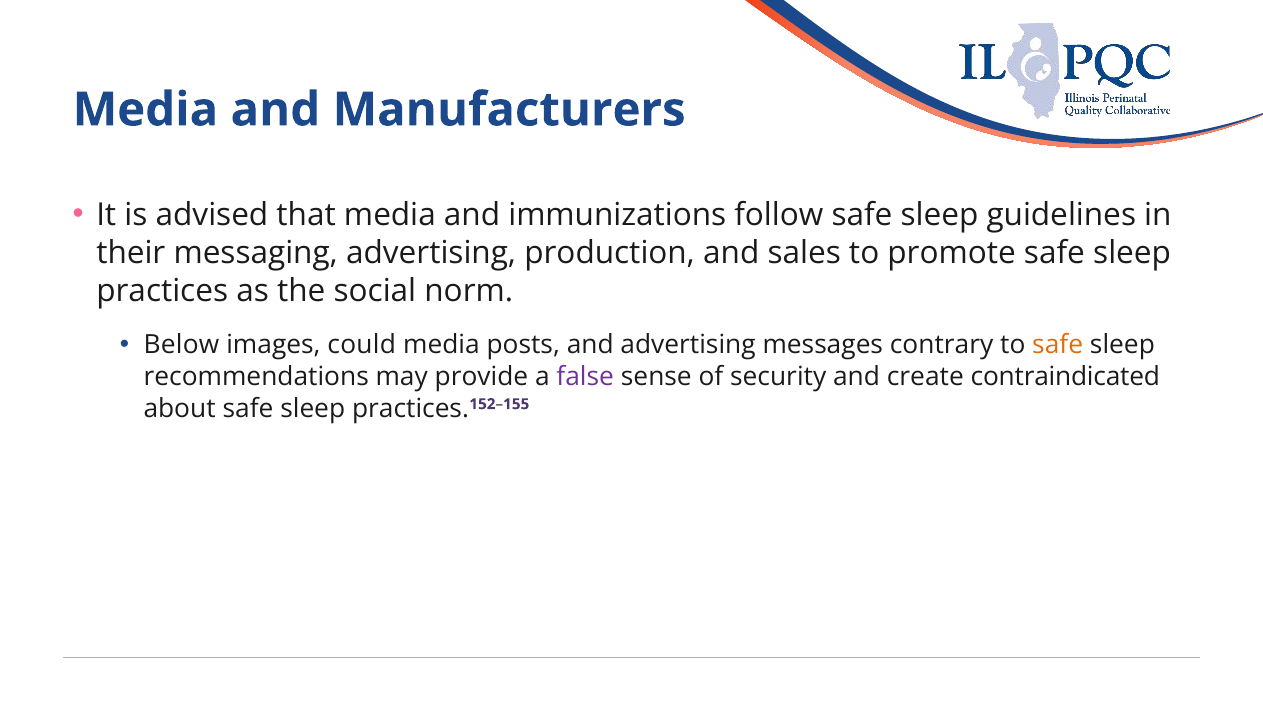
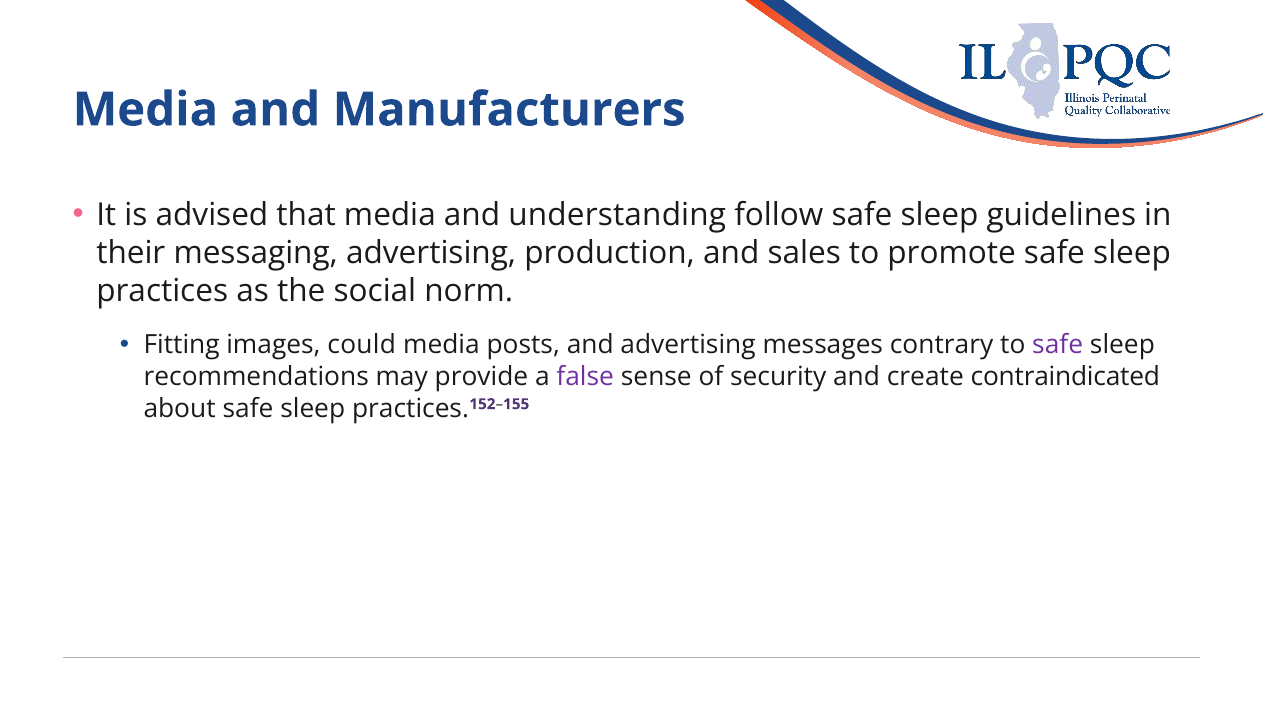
immunizations: immunizations -> understanding (617, 215)
Below: Below -> Fitting (182, 345)
safe colour: orange -> purple (1058, 345)
